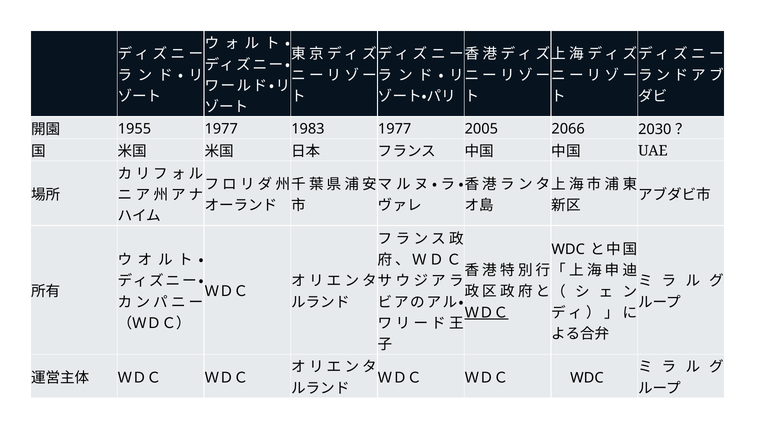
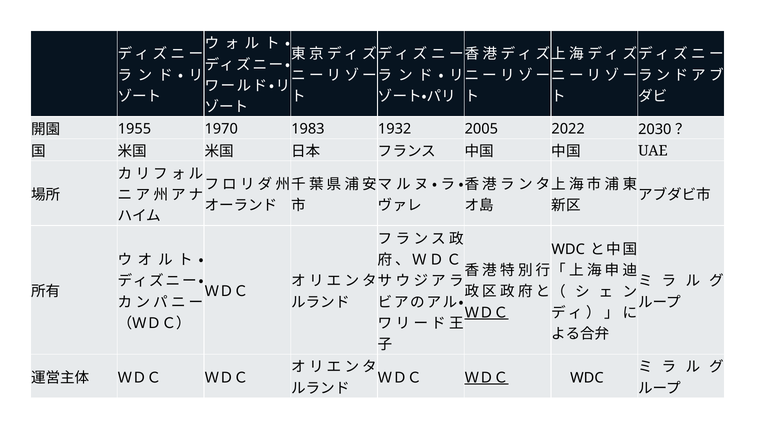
1955 1977: 1977 -> 1970 (221, 129)
1983 1977: 1977 -> 1932 (395, 129)
2066: 2066 -> 2022 (568, 129)
ＷＤＣ underline: none -> present (487, 377)
